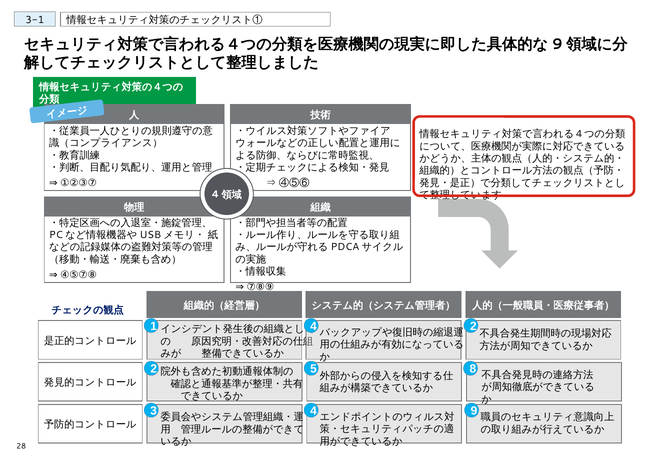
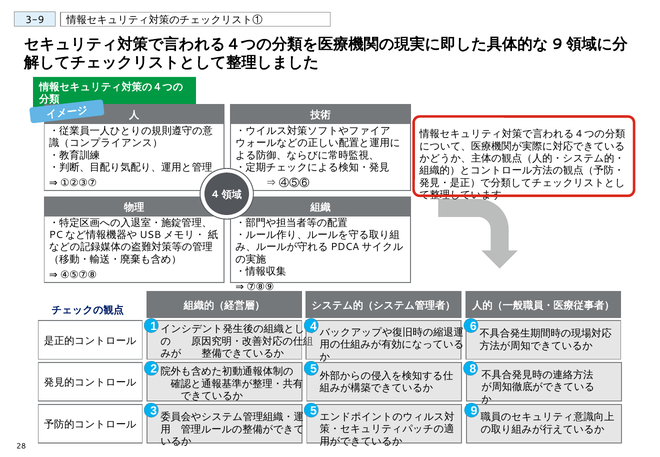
3-1: 3-1 -> 3-9 (35, 20)
2: 2 -> 6 (473, 326)
3 4: 4 -> 5 (314, 411)
